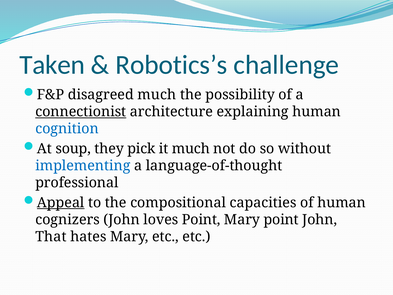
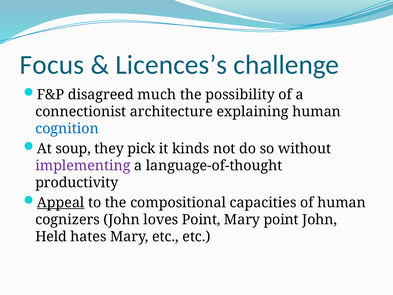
Taken: Taken -> Focus (52, 65)
Robotics’s: Robotics’s -> Licences’s (171, 65)
connectionist underline: present -> none (81, 112)
it much: much -> kinds (191, 149)
implementing colour: blue -> purple (83, 166)
professional: professional -> productivity (77, 183)
That: That -> Held (51, 236)
